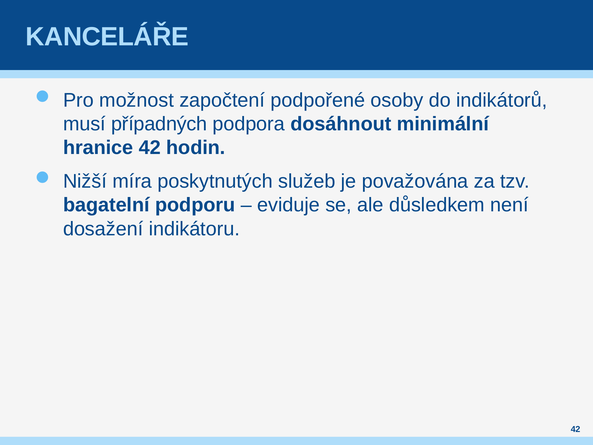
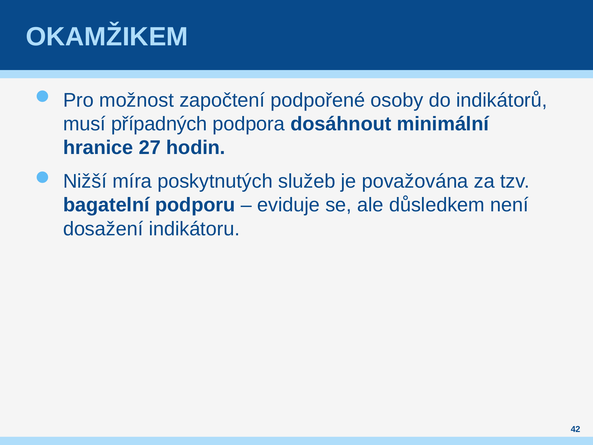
KANCELÁŘE: KANCELÁŘE -> OKAMŽIKEM (107, 37)
hranice 42: 42 -> 27 (150, 148)
